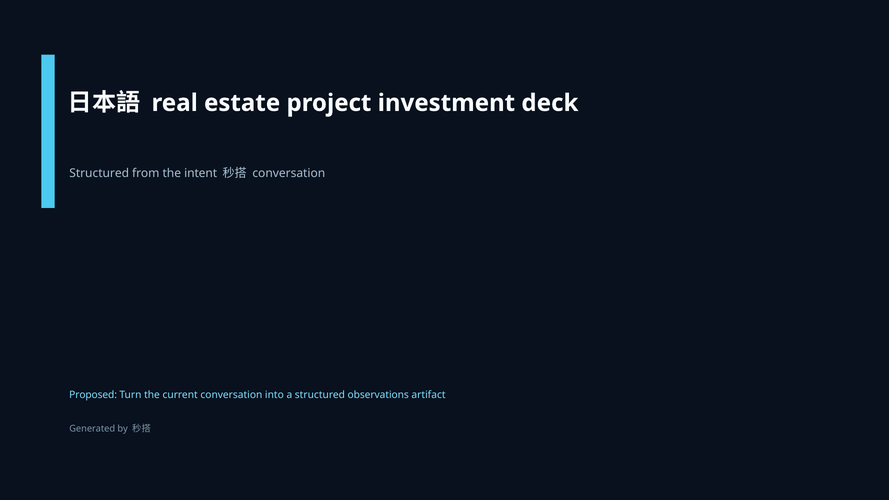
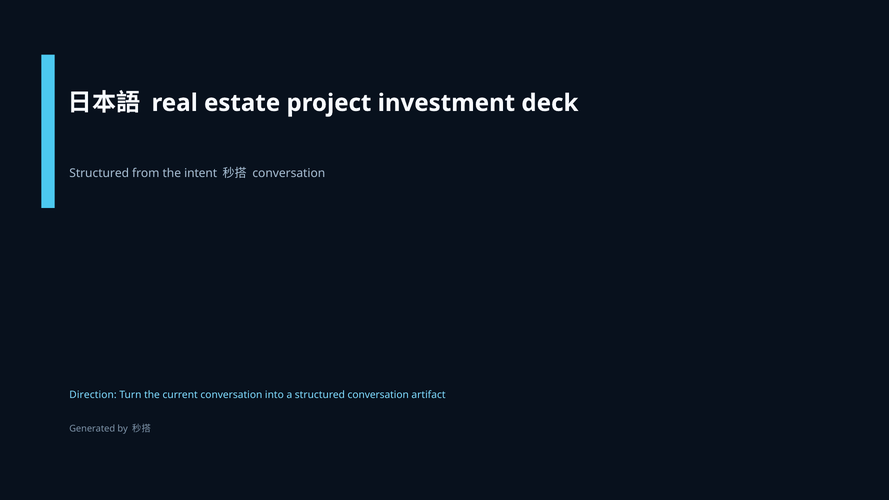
Proposed: Proposed -> Direction (93, 395)
structured observations: observations -> conversation (378, 395)
